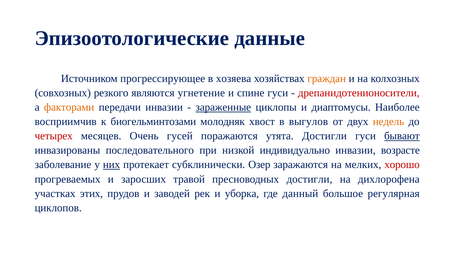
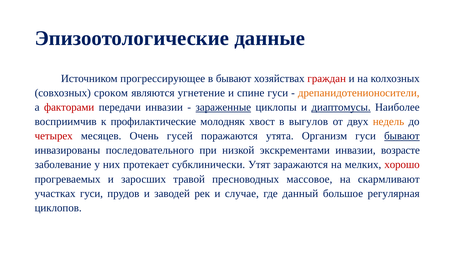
в хозяева: хозяева -> бывают (234, 78)
граждан colour: orange -> red (327, 78)
резкого: резкого -> сроком (111, 93)
дрепанидотенионосители colour: red -> orange (359, 93)
факторами colour: orange -> red (69, 107)
диаптомусы underline: none -> present (341, 107)
биогельминтозами: биогельминтозами -> профилактические (153, 122)
утята Достигли: Достигли -> Организм (324, 136)
индивидуально: индивидуально -> экскрементами (295, 150)
них underline: present -> none (112, 165)
Озер: Озер -> Утят (259, 165)
пресноводных достигли: достигли -> массовое (309, 179)
дихлорофена: дихлорофена -> скармливают (389, 179)
участках этих: этих -> гуси (91, 193)
уборка: уборка -> случае (242, 193)
